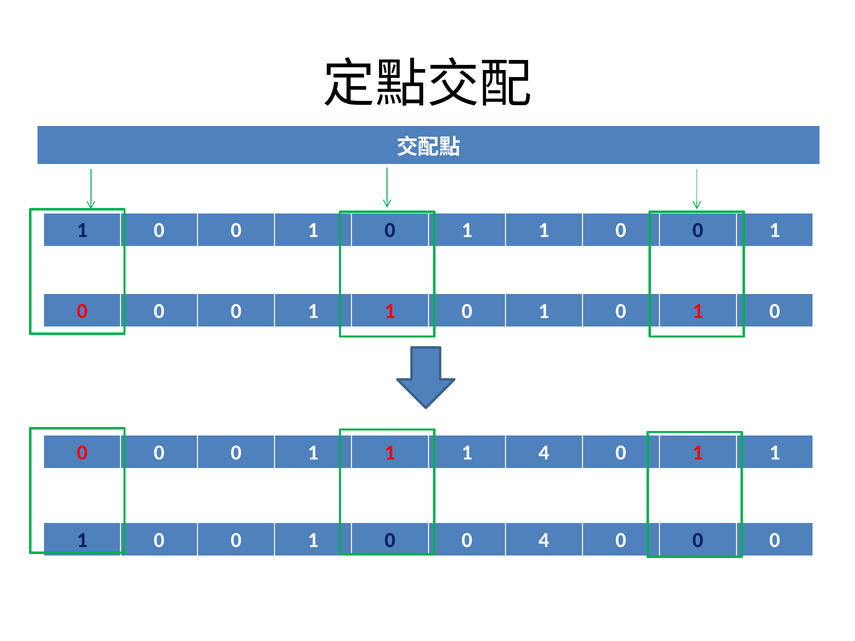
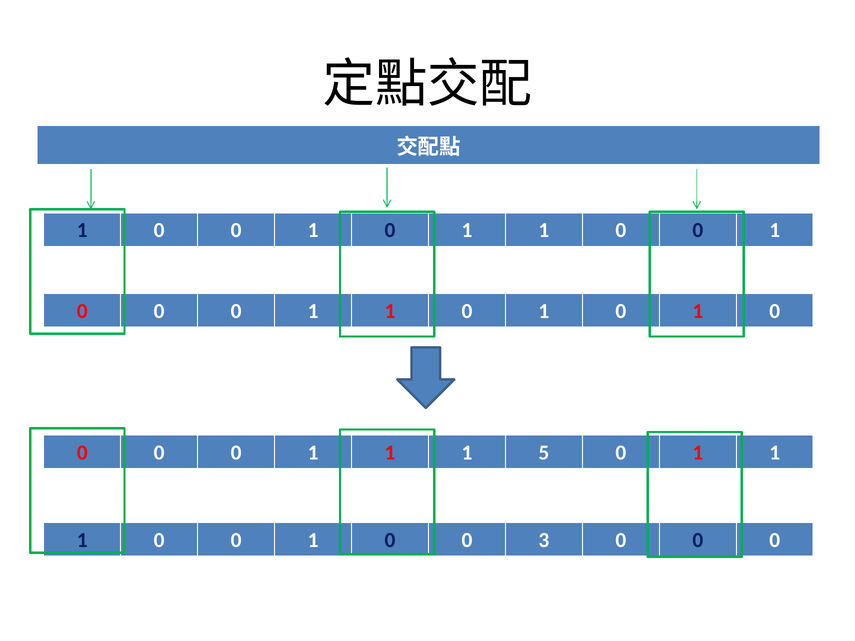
1 4: 4 -> 5 (544, 453)
0 4: 4 -> 3 (544, 540)
